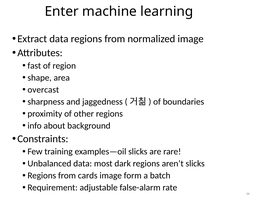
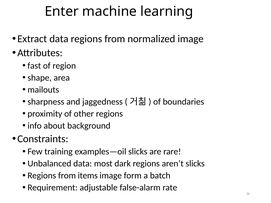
overcast: overcast -> mailouts (43, 90)
cards: cards -> items (88, 176)
